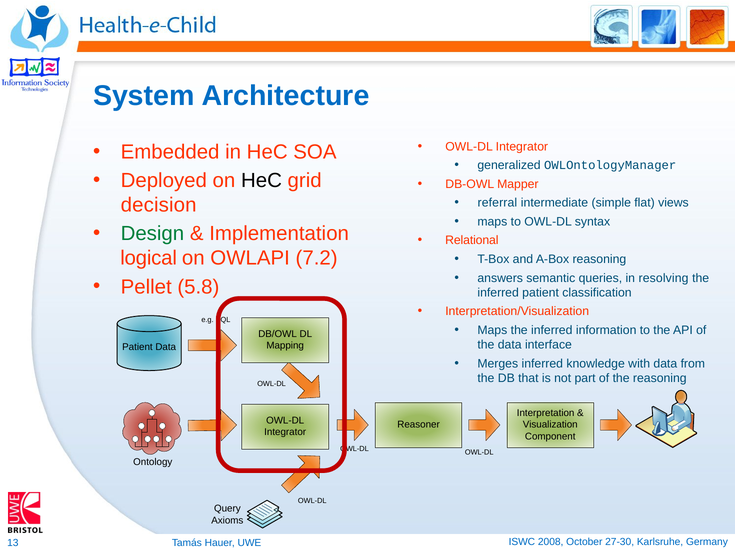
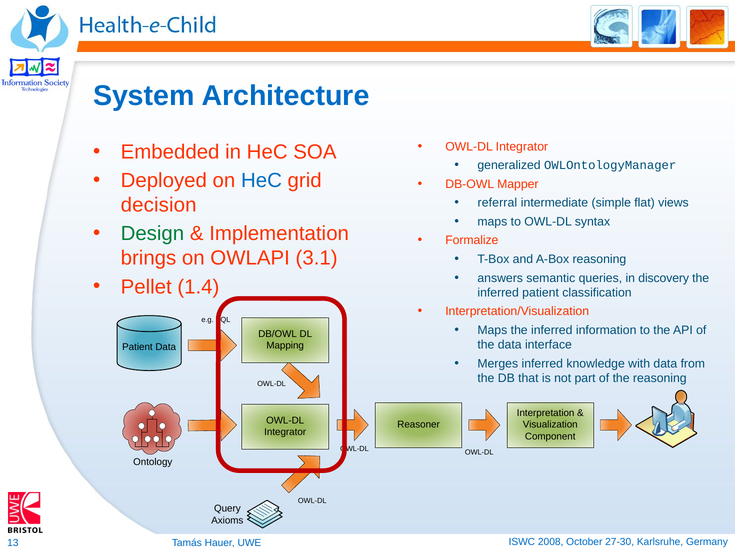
HeC colour: black -> blue (261, 181)
Relational: Relational -> Formalize (472, 241)
logical: logical -> brings (148, 258)
7.2: 7.2 -> 3.1 (317, 258)
resolving: resolving -> discovery (664, 278)
5.8: 5.8 -> 1.4 (198, 287)
